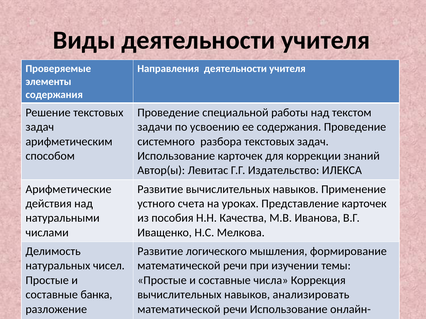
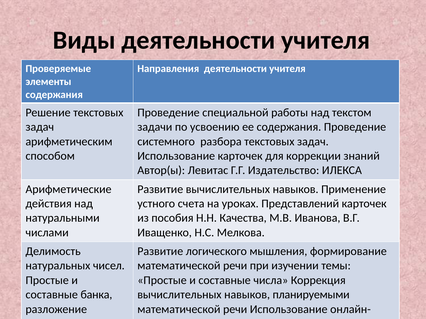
Представление: Представление -> Представлений (300, 204)
анализировать: анализировать -> планируемыми (311, 295)
